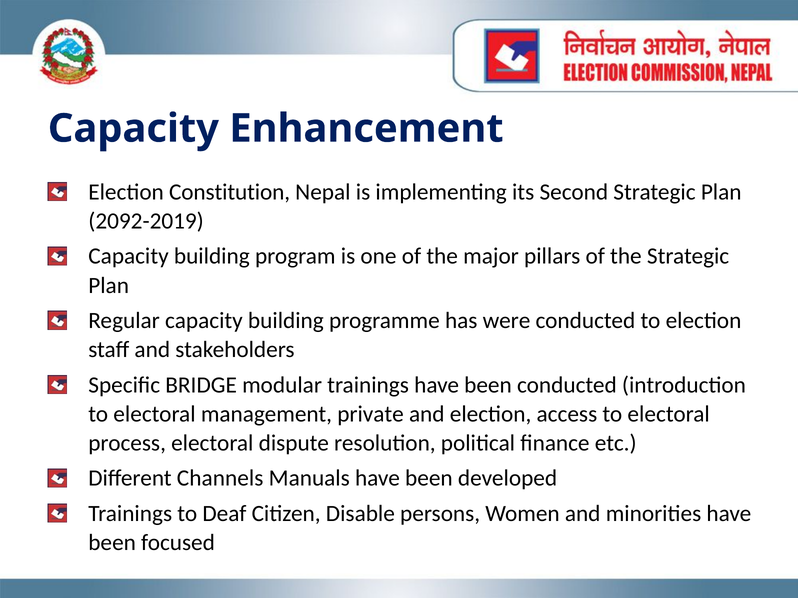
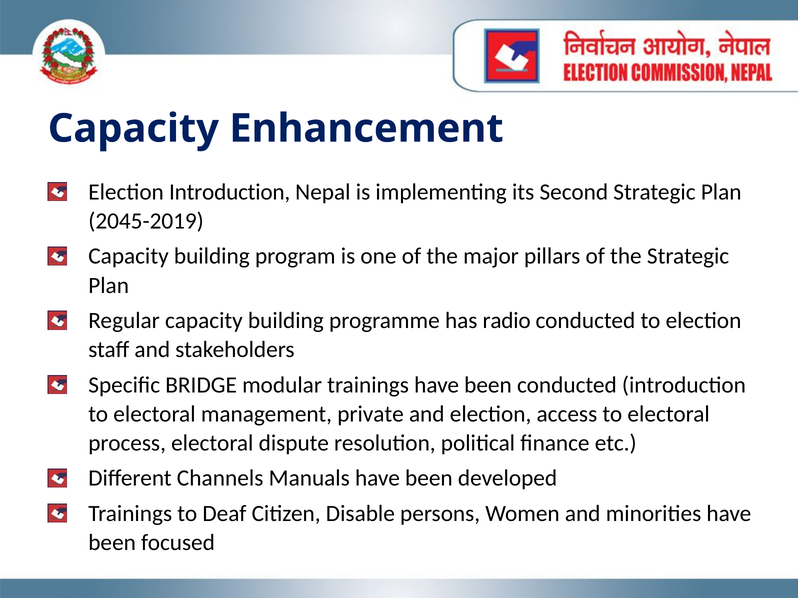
Election Constitution: Constitution -> Introduction (230, 192)
2092-2019: 2092-2019 -> 2045-2019 (146, 221)
were: were -> radio (507, 321)
